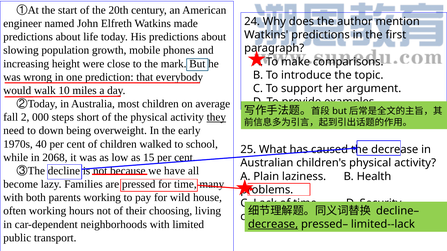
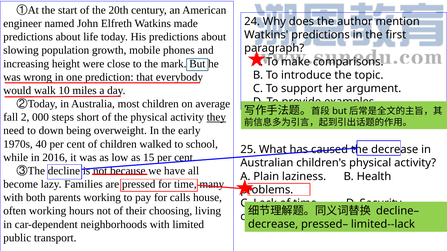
2068: 2068 -> 2016 (55, 158)
wild: wild -> calls (180, 198)
decrease underline: present -> none (273, 225)
